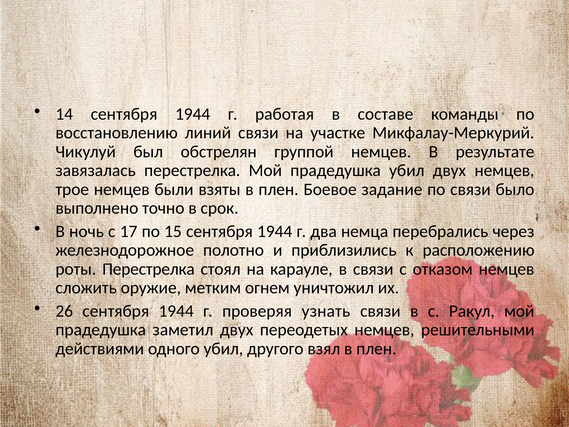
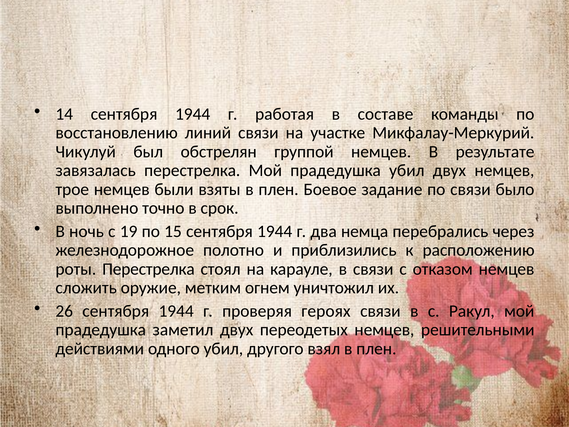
17: 17 -> 19 (129, 231)
узнать: узнать -> героях (326, 311)
